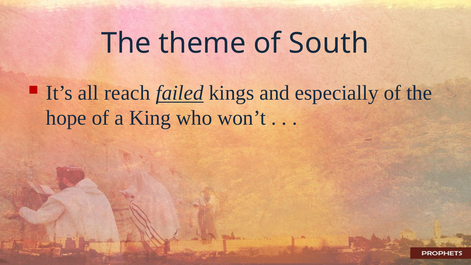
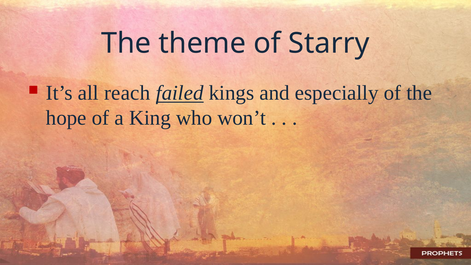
South: South -> Starry (329, 43)
